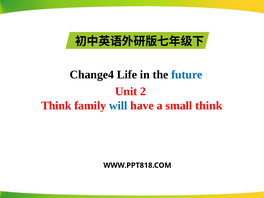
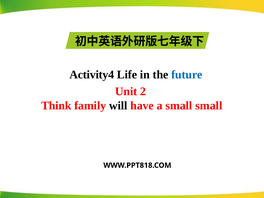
Change4: Change4 -> Activity4 (92, 75)
will colour: blue -> black (118, 106)
small think: think -> small (209, 106)
